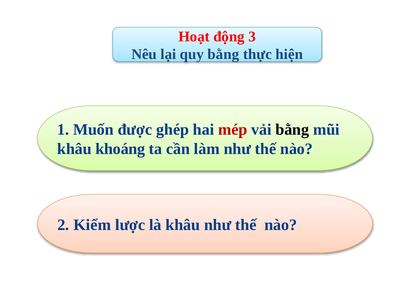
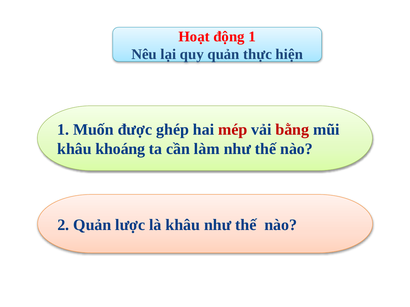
động 3: 3 -> 1 (252, 37)
quy bằng: bằng -> quản (224, 54)
bằng colour: black -> red (292, 130)
2 Kiểm: Kiểm -> Quản (92, 225)
